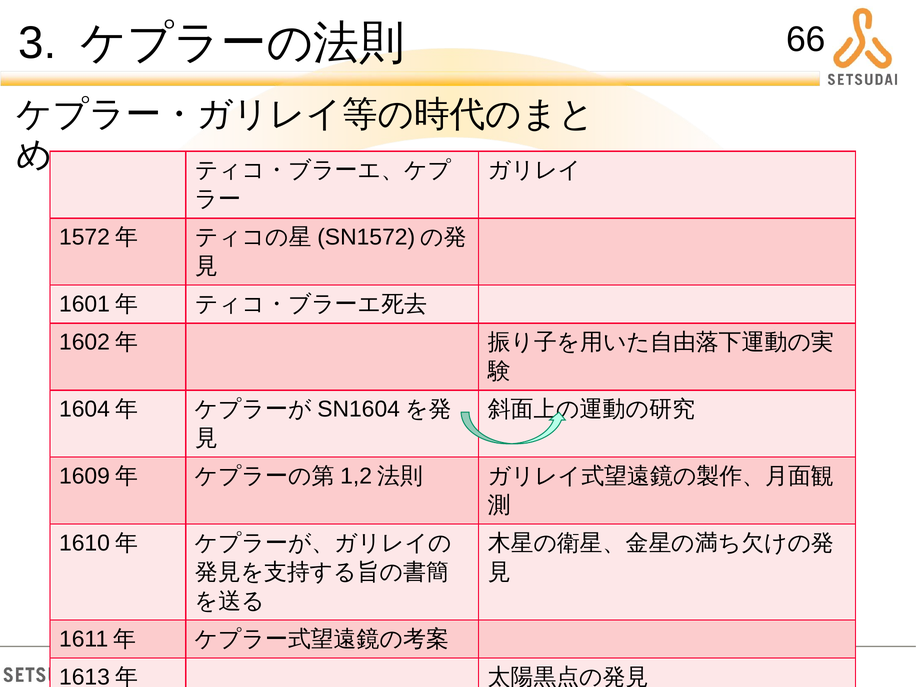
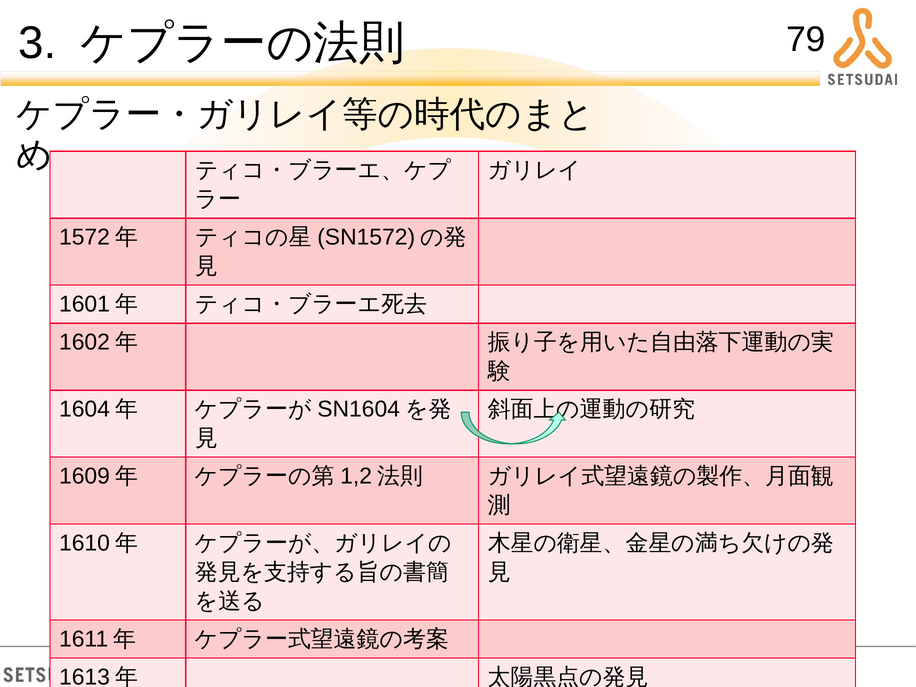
66: 66 -> 79 (806, 40)
